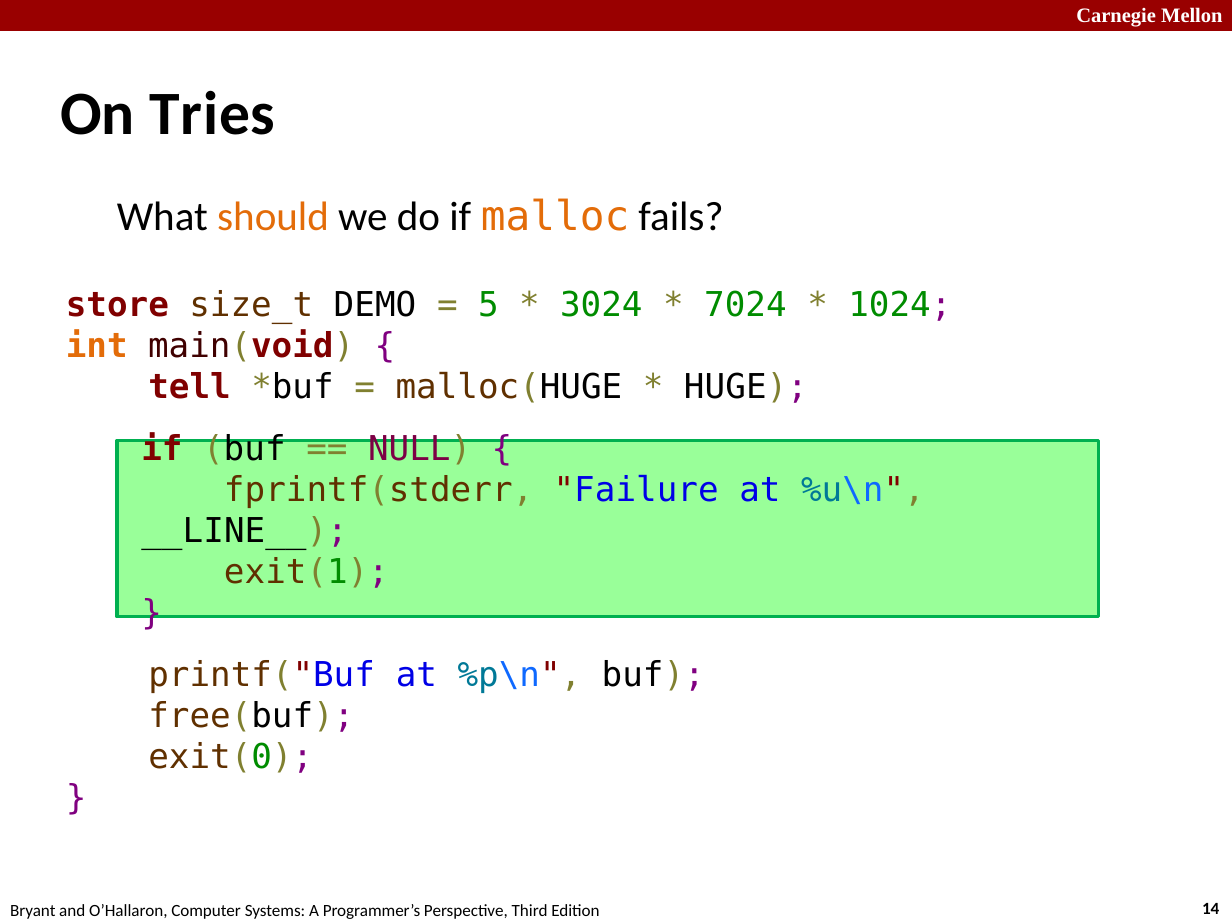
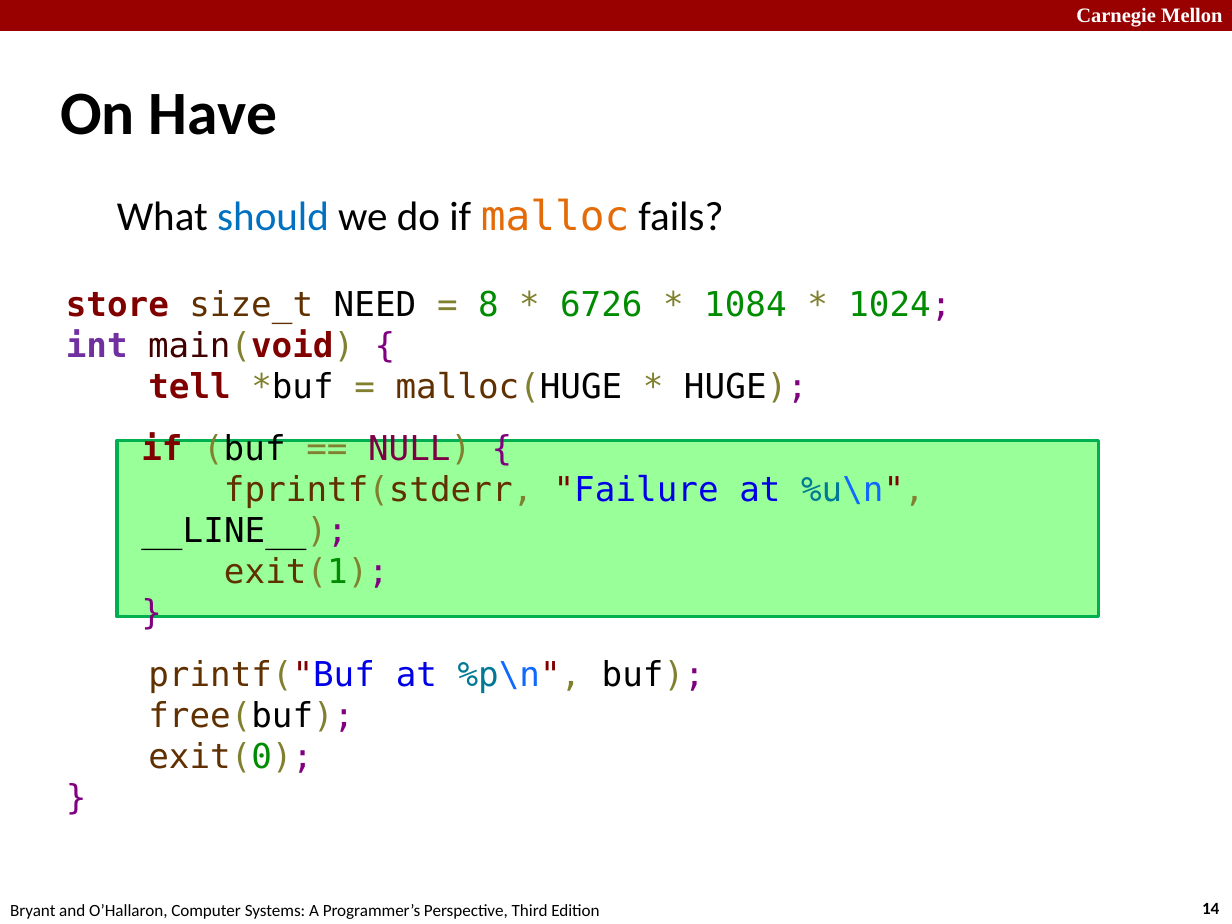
Tries: Tries -> Have (213, 114)
should colour: orange -> blue (273, 217)
DEMO: DEMO -> NEED (375, 305)
5: 5 -> 8 (488, 305)
3024: 3024 -> 6726 (601, 305)
7024: 7024 -> 1084 (745, 305)
int colour: orange -> purple (97, 346)
